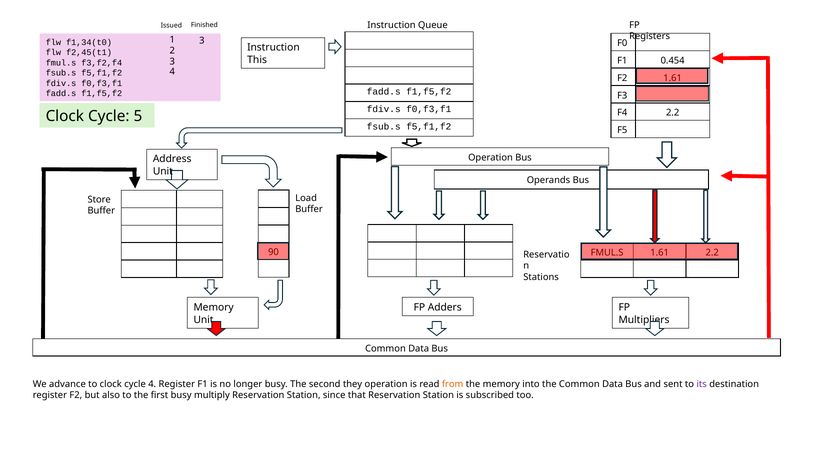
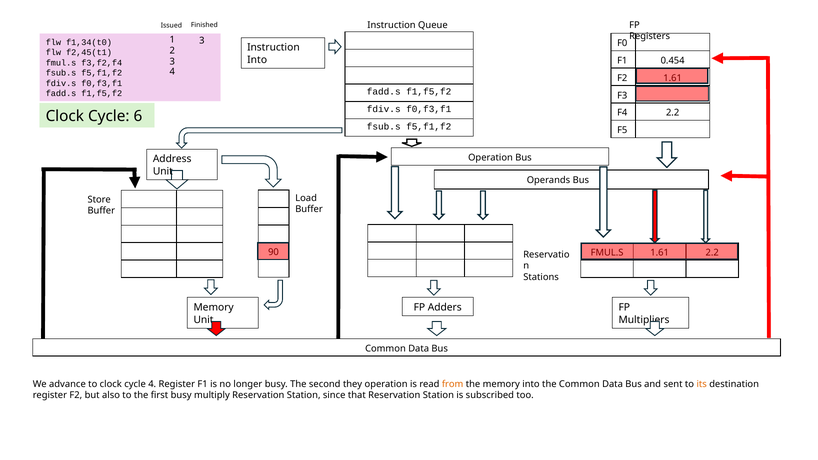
This: This -> Into (257, 60)
5: 5 -> 6 (138, 116)
its colour: purple -> orange (702, 384)
